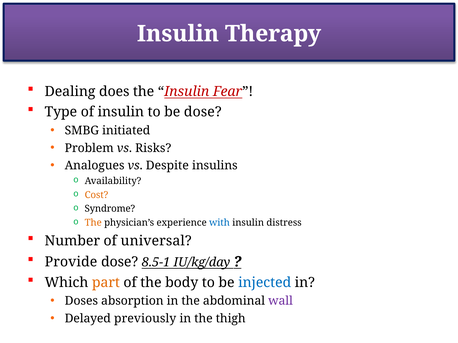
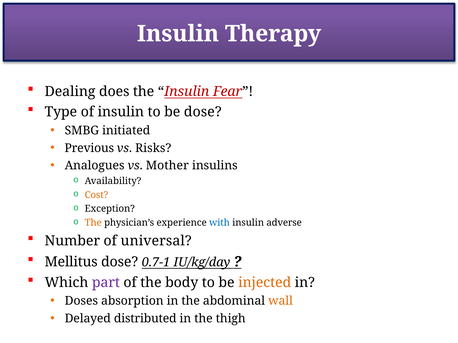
Problem: Problem -> Previous (89, 148)
Despite: Despite -> Mother (167, 166)
Syndrome: Syndrome -> Exception (110, 209)
distress: distress -> adverse (284, 223)
Provide: Provide -> Mellitus (71, 262)
8.5-1: 8.5-1 -> 0.7-1 (156, 263)
part colour: orange -> purple (106, 283)
injected colour: blue -> orange (265, 283)
wall colour: purple -> orange (281, 301)
previously: previously -> distributed (145, 319)
